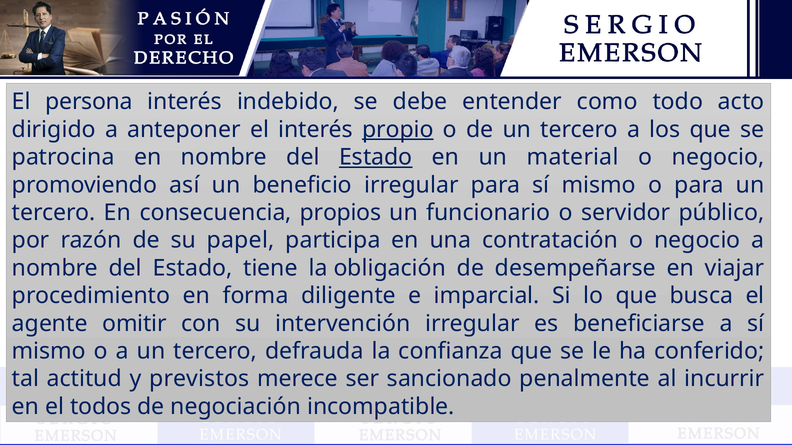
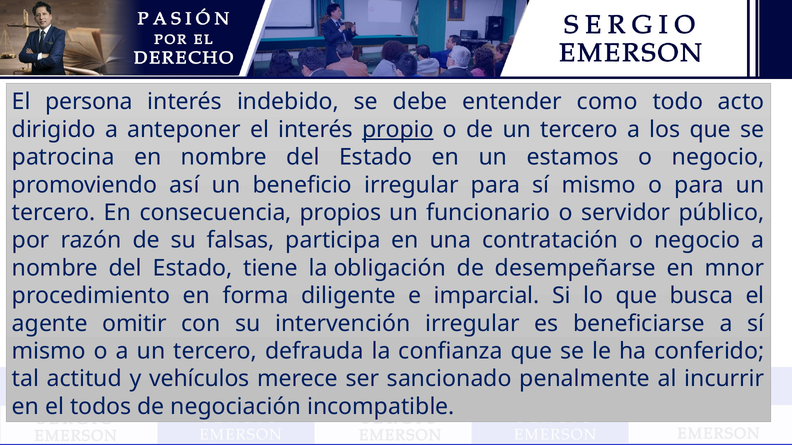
Estado underline: present -> none (376, 157)
material: material -> estamos (573, 157)
papel: papel -> falsas (241, 241)
viajar: viajar -> mnor (735, 268)
previstos: previstos -> vehículos (199, 379)
